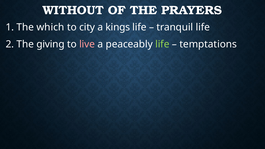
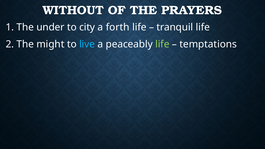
which: which -> under (50, 27)
kings: kings -> forth (118, 27)
giving: giving -> might (50, 44)
live colour: pink -> light blue (87, 44)
